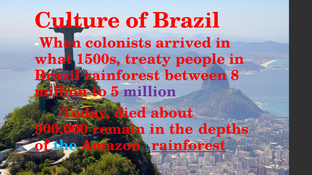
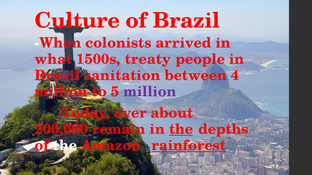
Brazil rainforest: rainforest -> sanitation (122, 76)
8: 8 -> 4 (235, 76)
died: died -> over (130, 113)
900,000: 900,000 -> 200,080 (61, 130)
the underline: none -> present (181, 130)
the colour: light blue -> white (65, 146)
